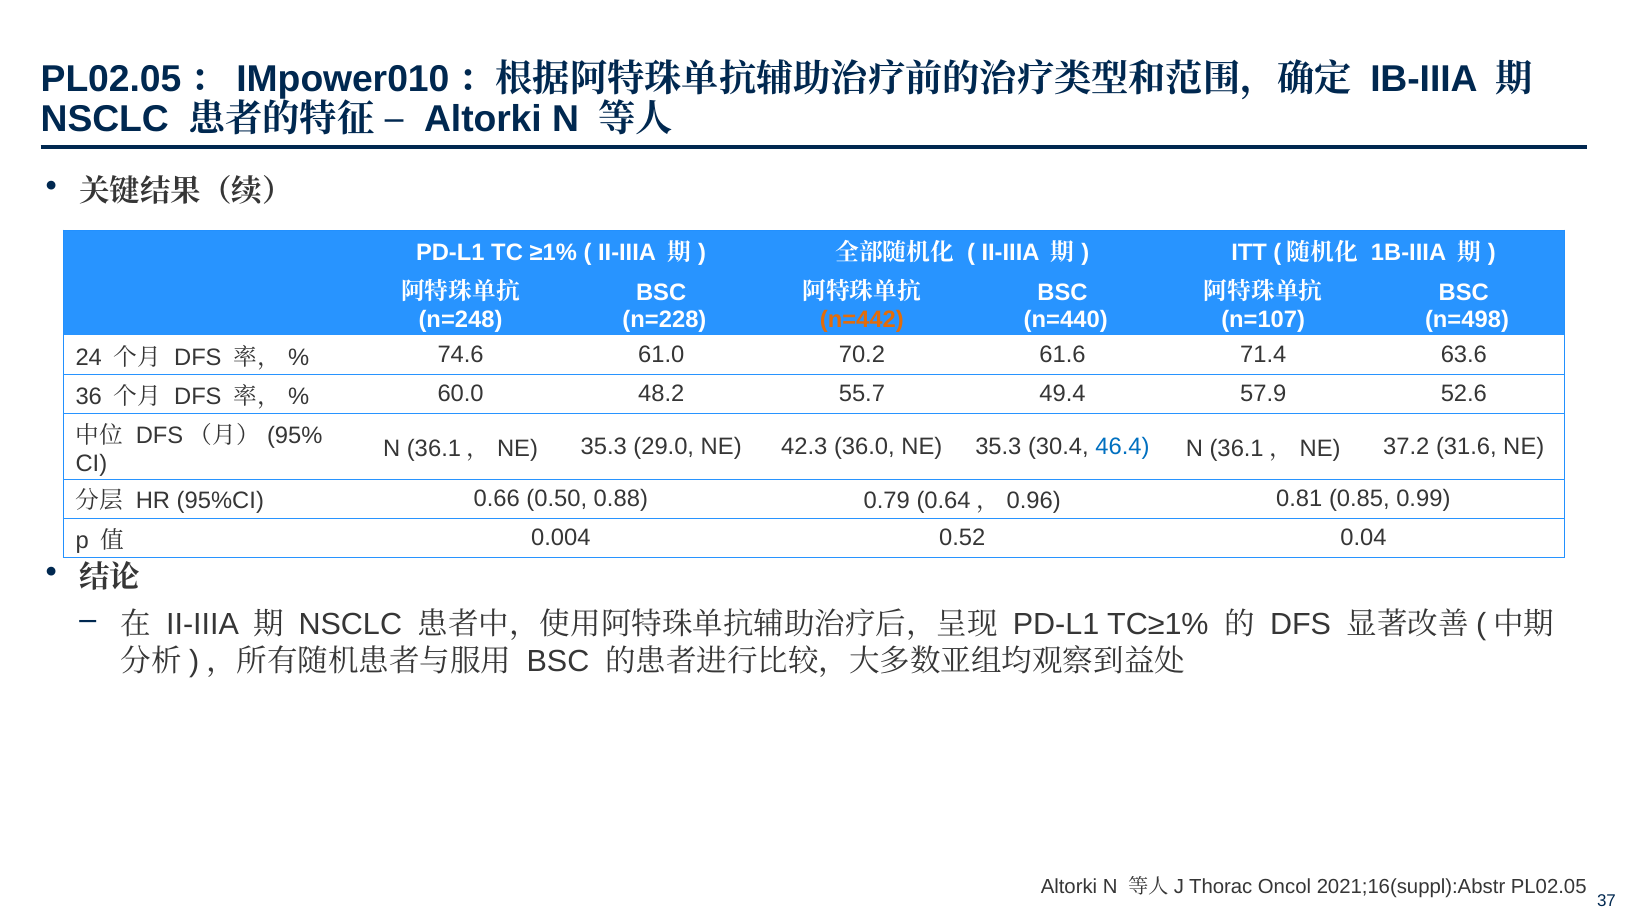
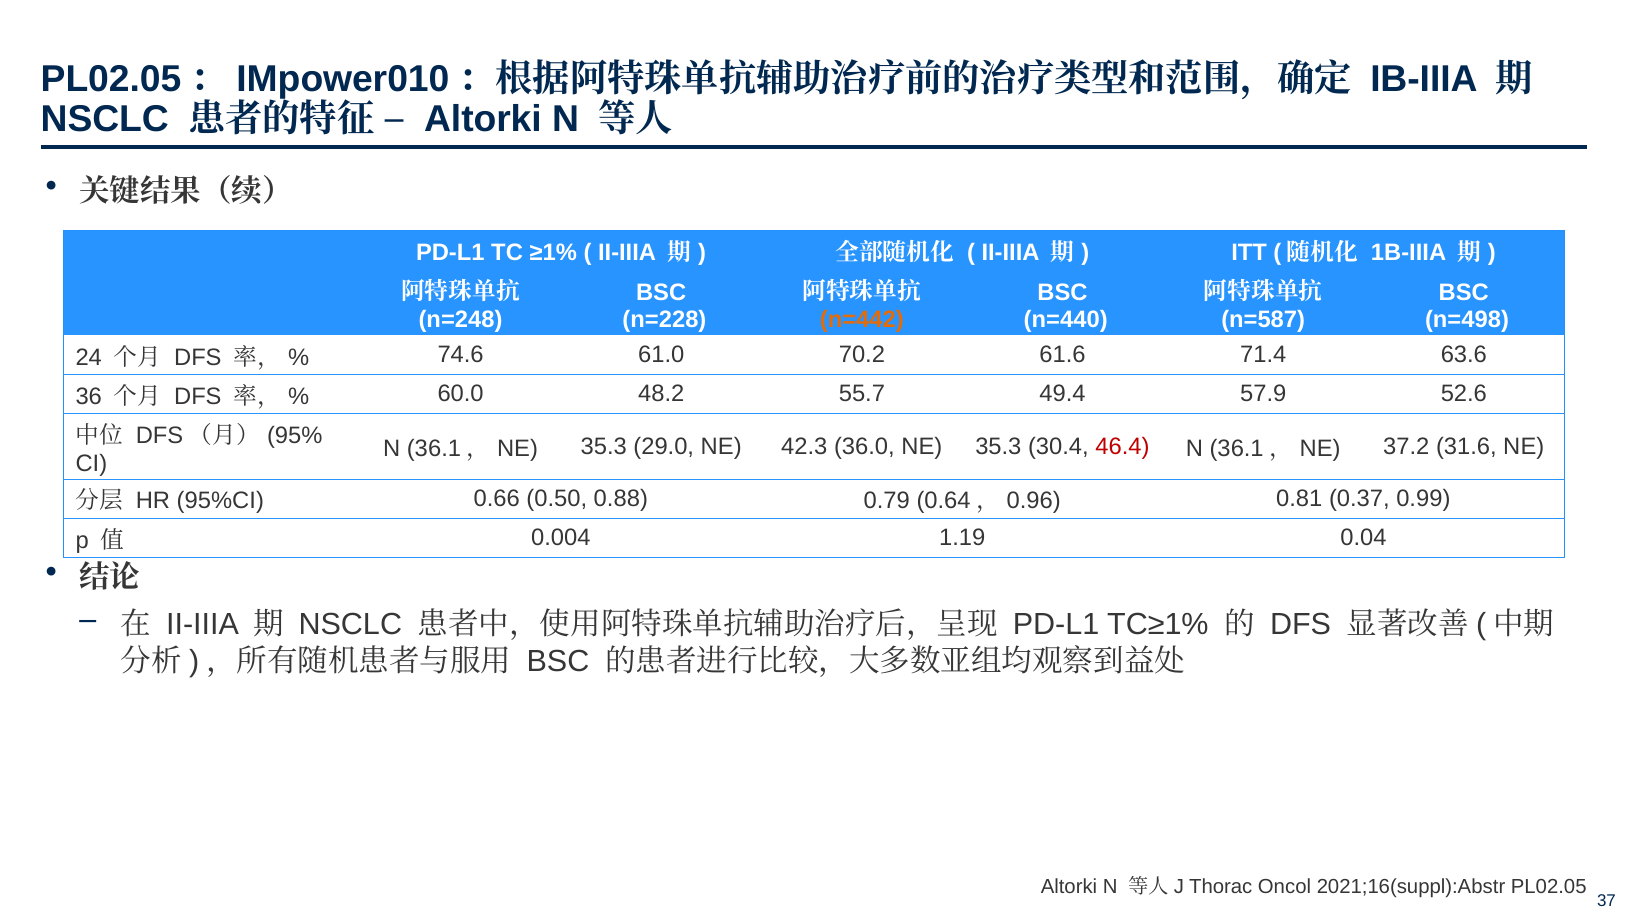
n=107: n=107 -> n=587 (1263, 320)
46.4 colour: blue -> red (1122, 446)
0.85: 0.85 -> 0.37 (1359, 499)
0.52: 0.52 -> 1.19 (962, 538)
